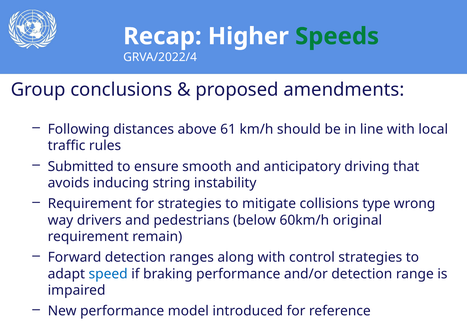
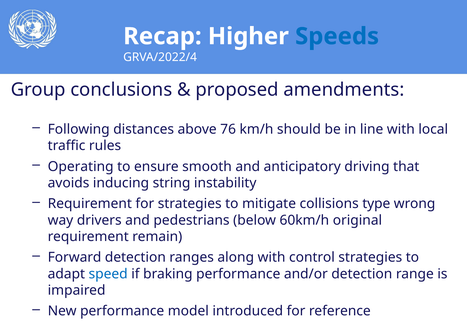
Speeds colour: green -> blue (337, 36)
61: 61 -> 76 (228, 129)
Submitted: Submitted -> Operating (81, 167)
